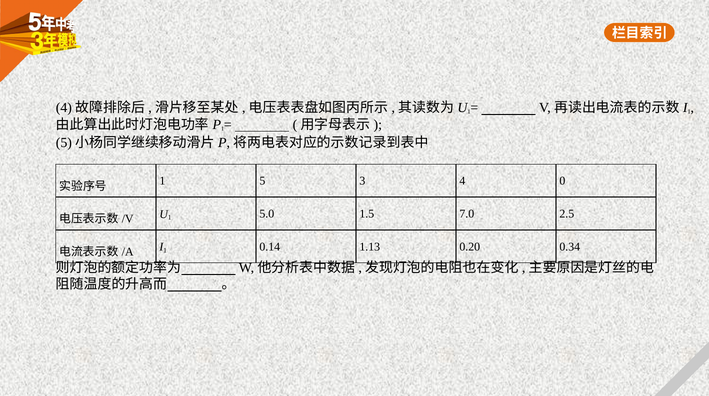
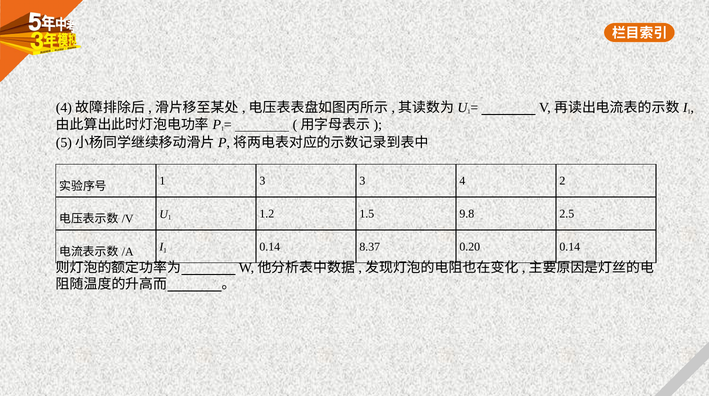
1 5: 5 -> 3 (262, 181)
0: 0 -> 2 (562, 181)
5.0: 5.0 -> 1.2 (267, 214)
7.0: 7.0 -> 9.8 (467, 214)
1.13: 1.13 -> 8.37 (370, 247)
0.20 0.34: 0.34 -> 0.14 (570, 247)
